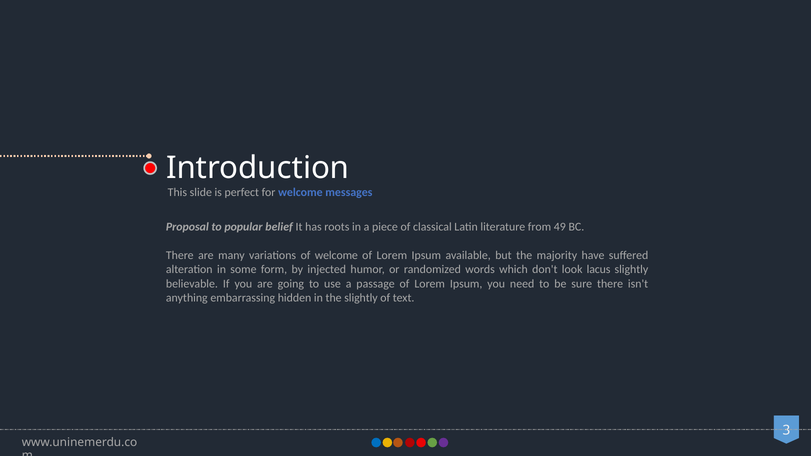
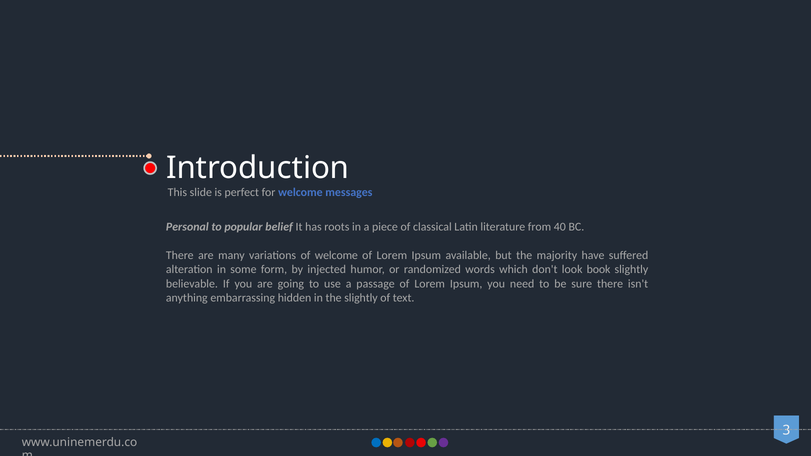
Proposal: Proposal -> Personal (187, 227)
49: 49 -> 40 (560, 227)
lacus: lacus -> book (599, 270)
